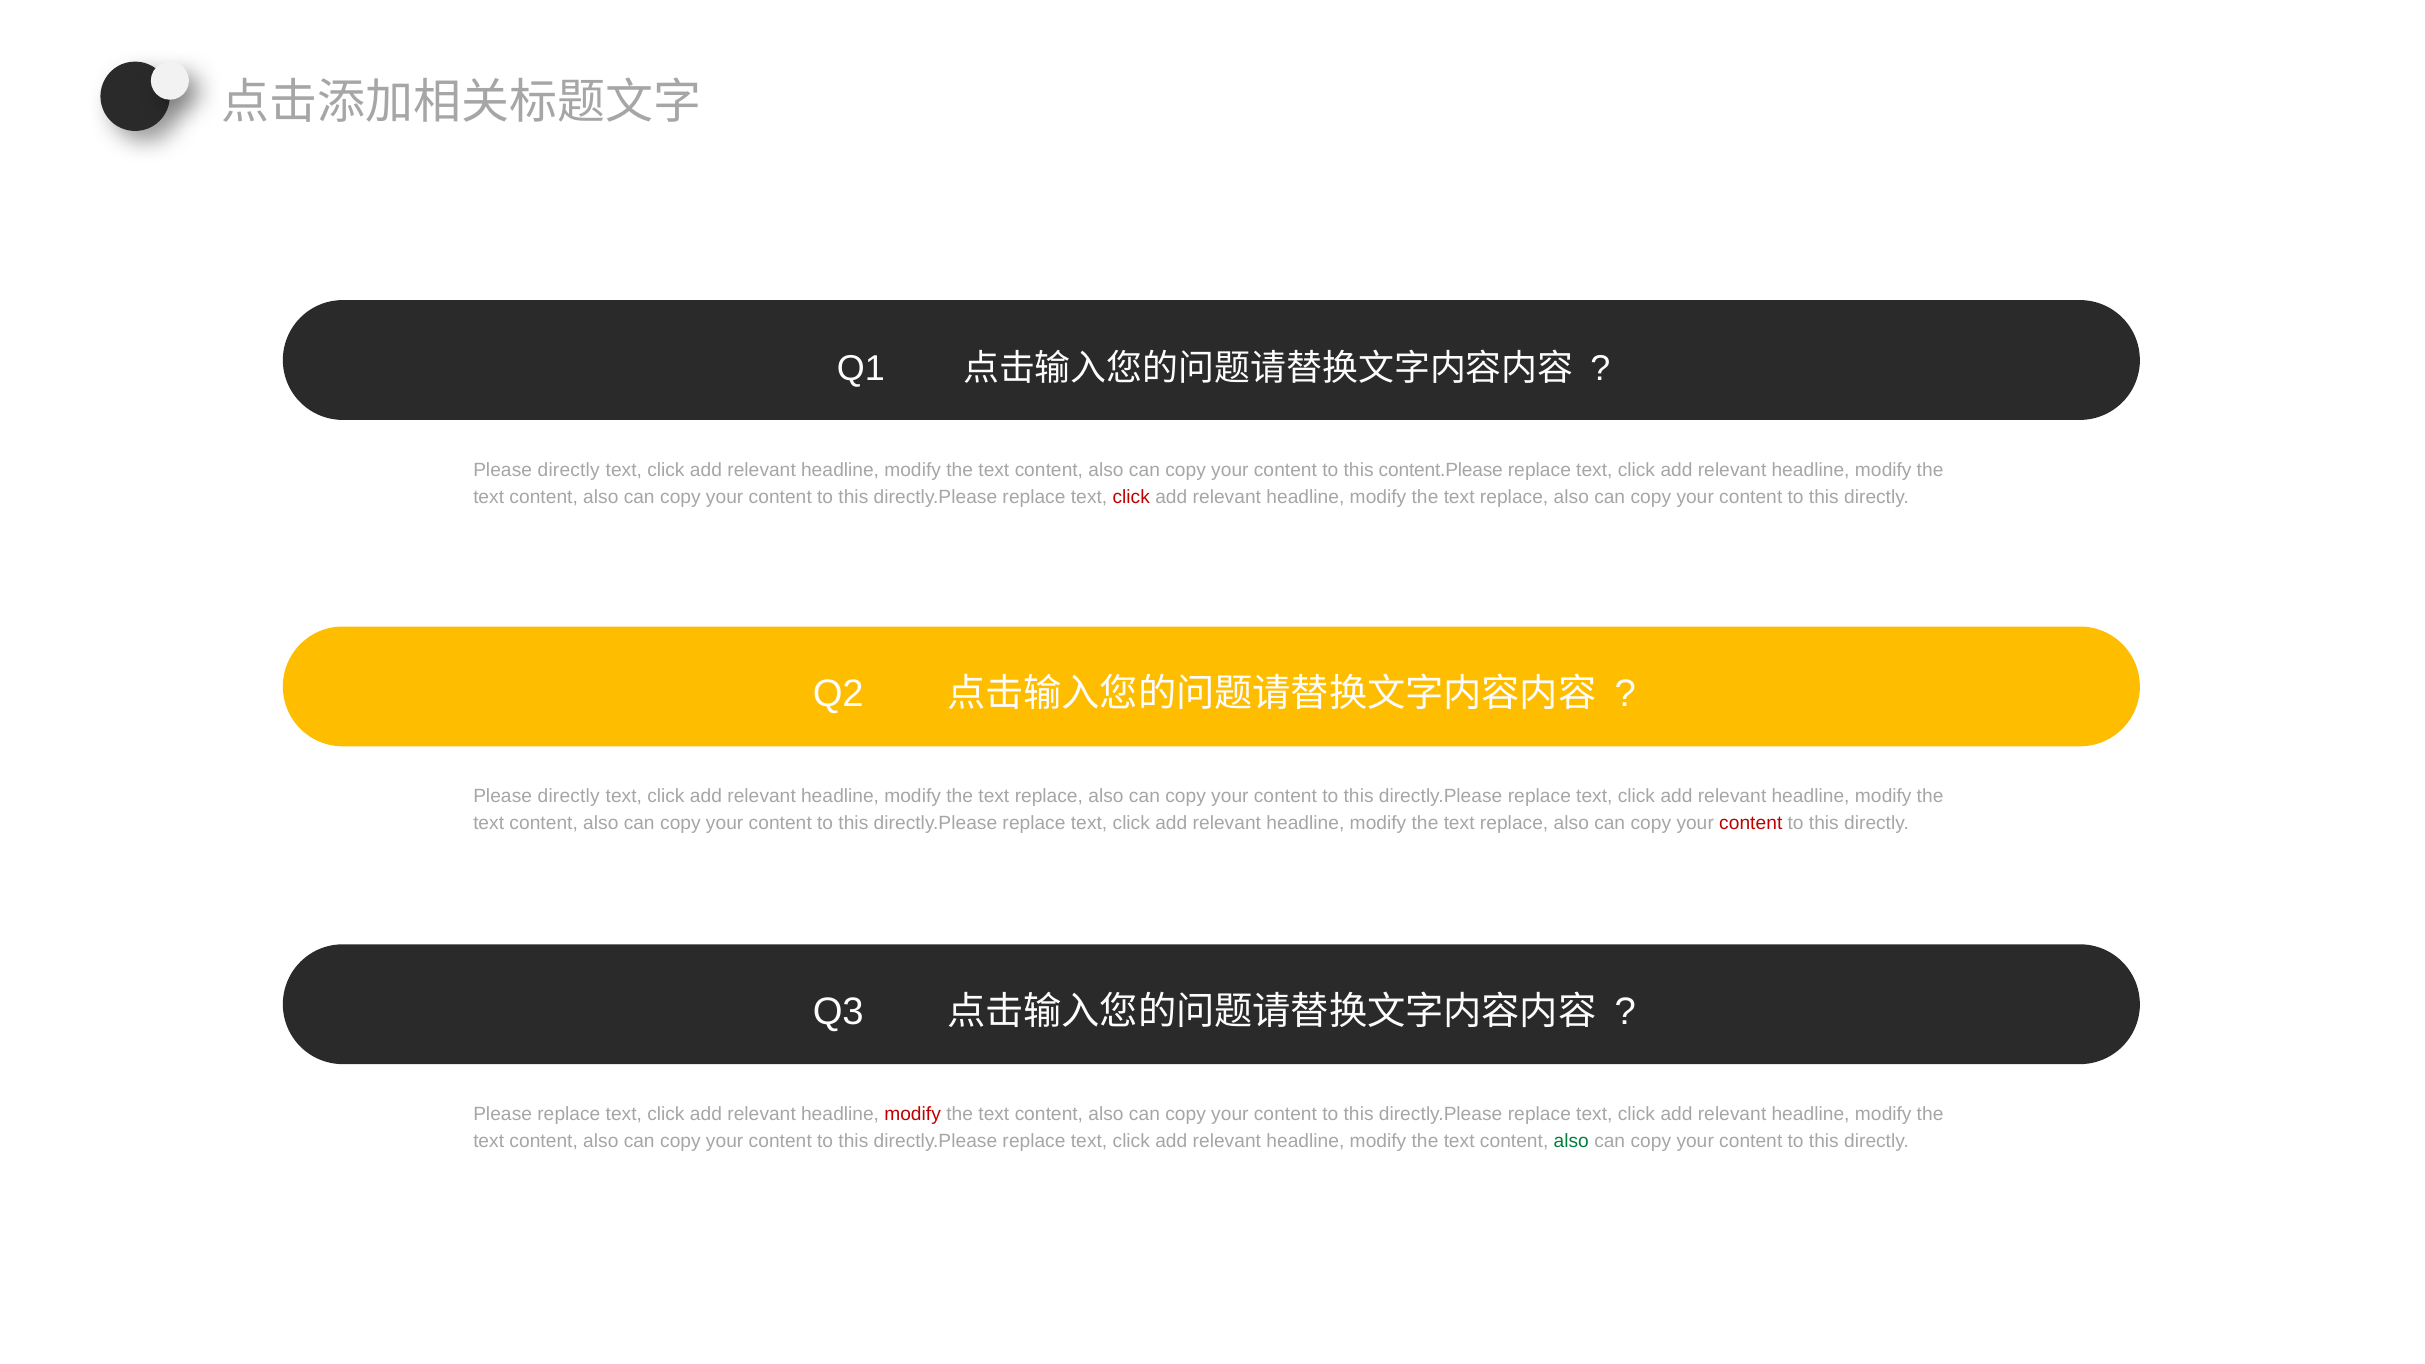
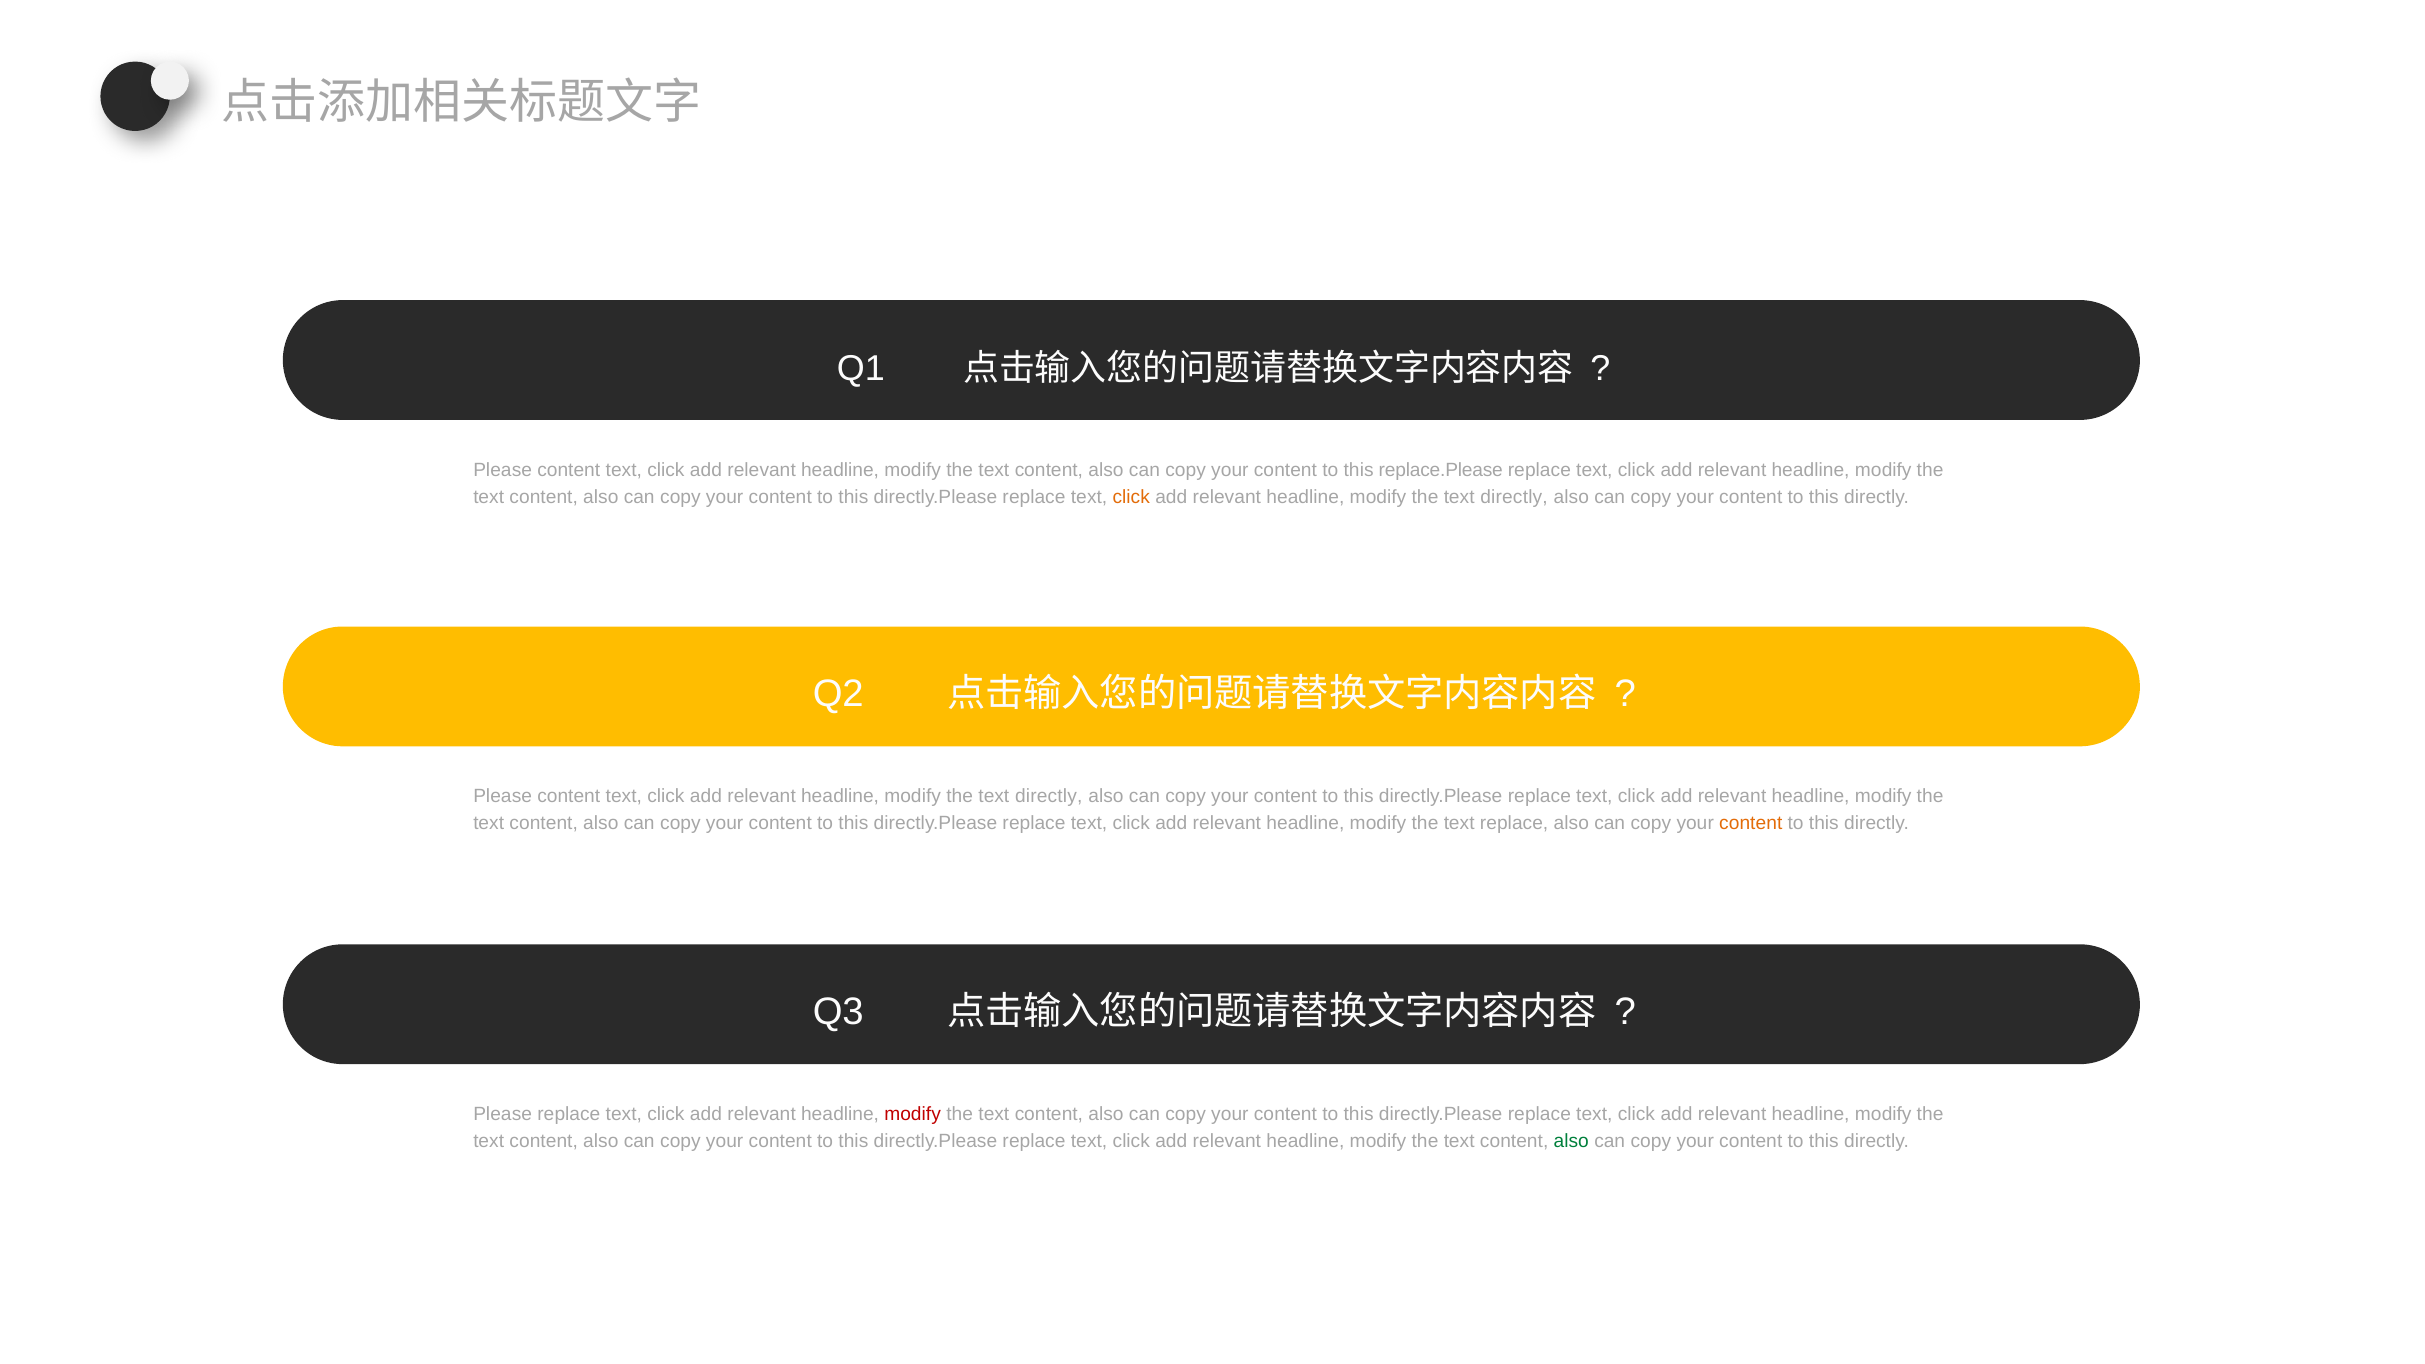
directly: directly -> content (569, 470)
content.Please: content.Please -> replace.Please (1441, 470)
click colour: red -> orange (1131, 497)
replace: replace -> directly (1514, 497)
directly: directly -> content (569, 796)
replace: replace -> directly (1049, 796)
content colour: red -> orange (1751, 824)
